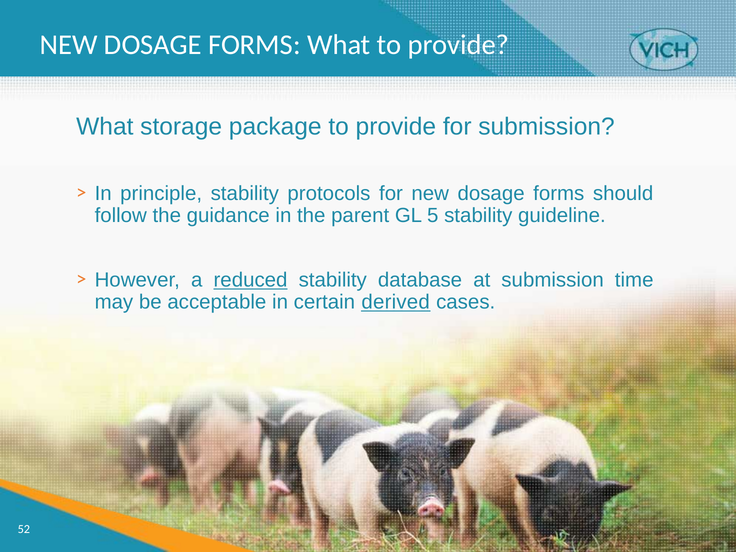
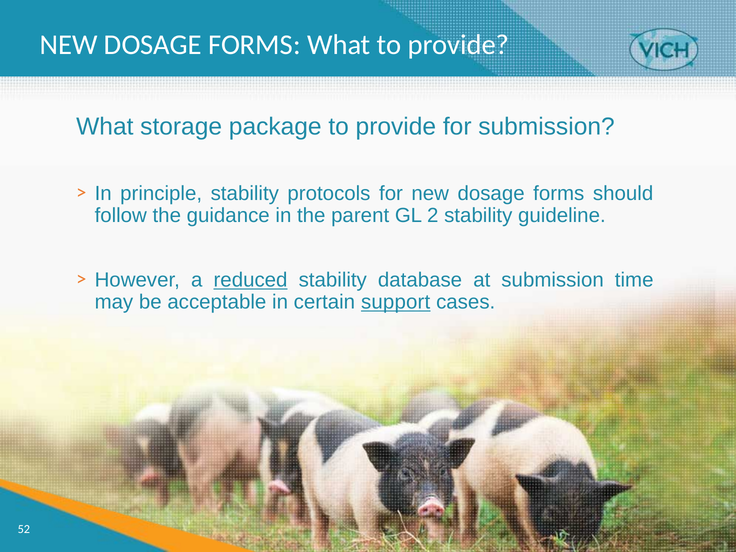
5: 5 -> 2 (433, 215)
derived: derived -> support (396, 302)
